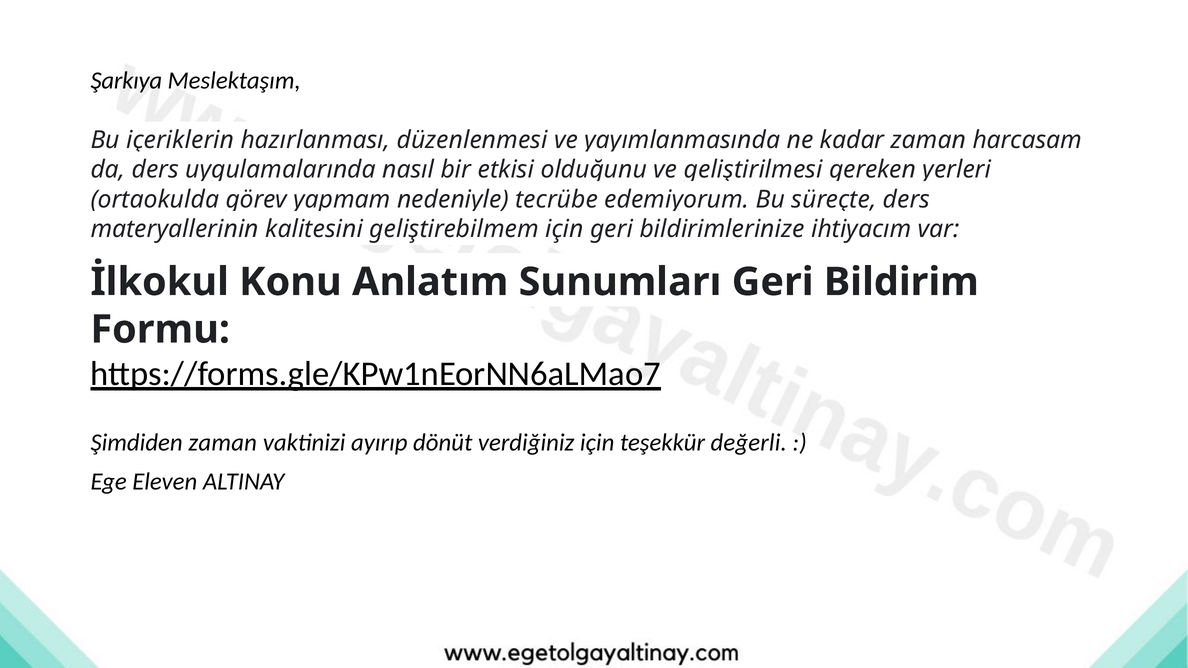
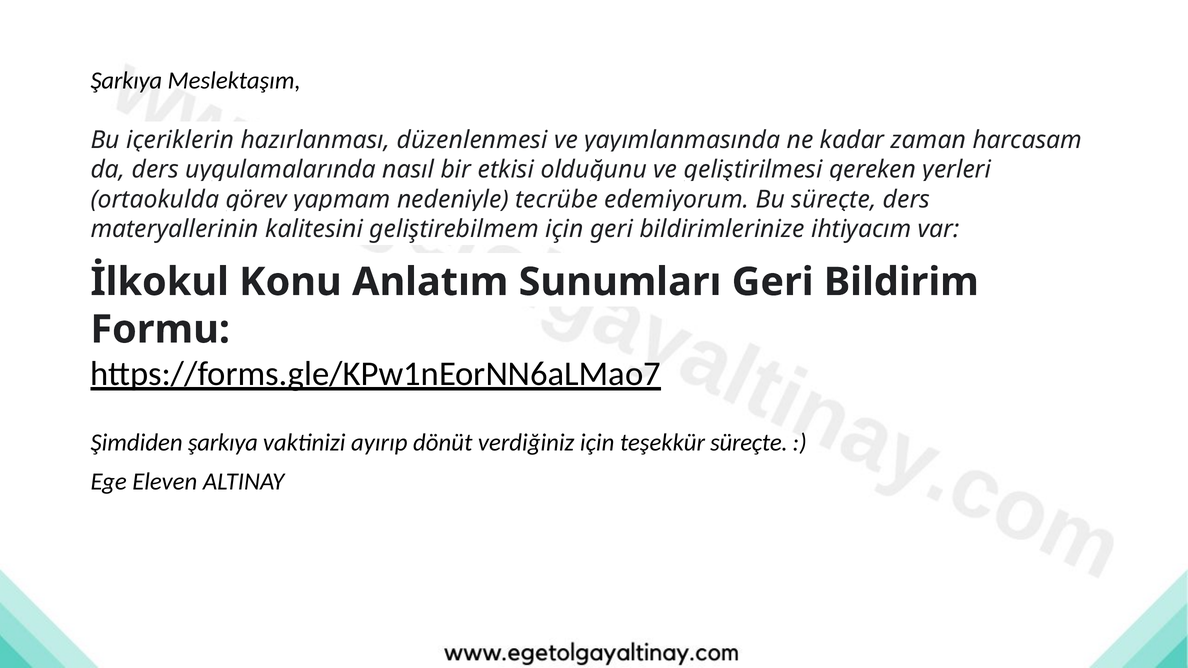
Şimdiden zaman: zaman -> şarkıya (223, 443)
teşekkür değerli: değerli -> süreçte (749, 443)
